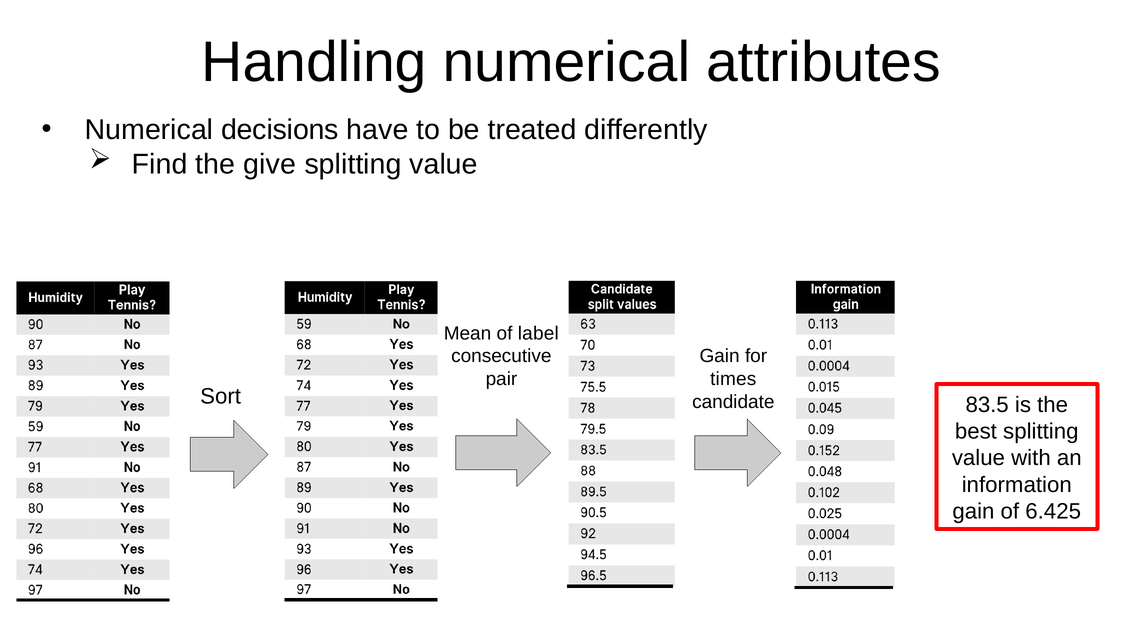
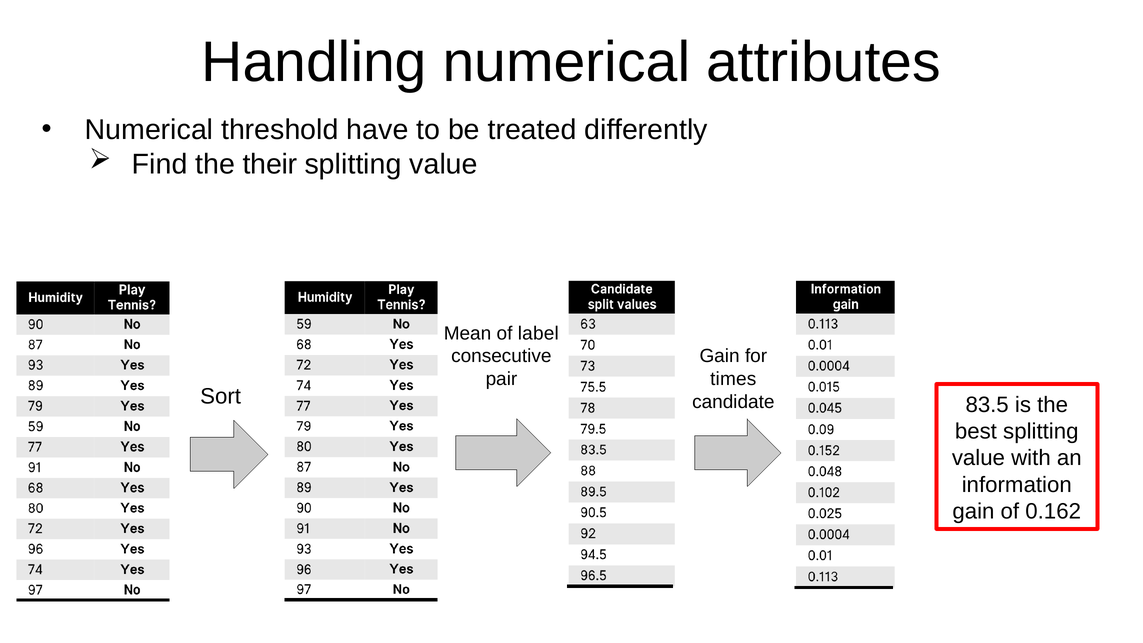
decisions: decisions -> threshold (280, 130)
give: give -> their (270, 164)
6.425: 6.425 -> 0.162 (1053, 511)
